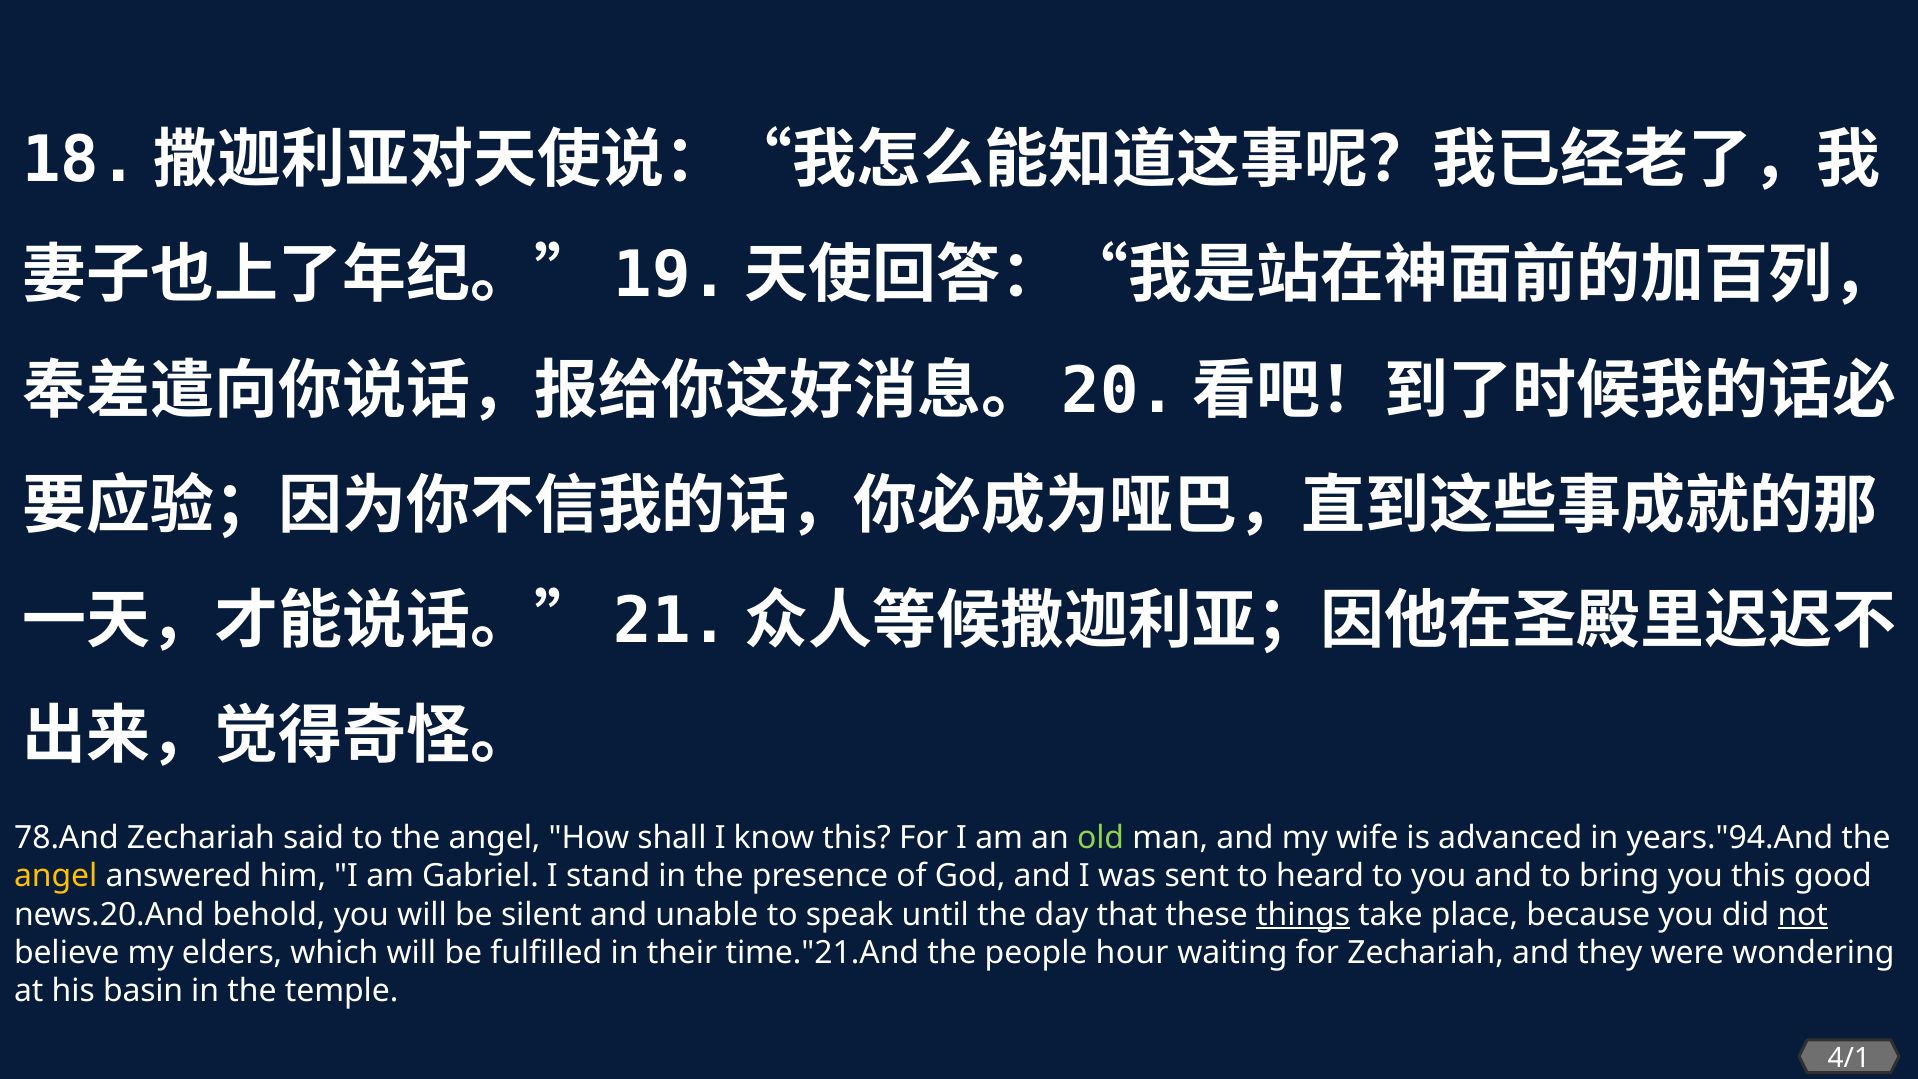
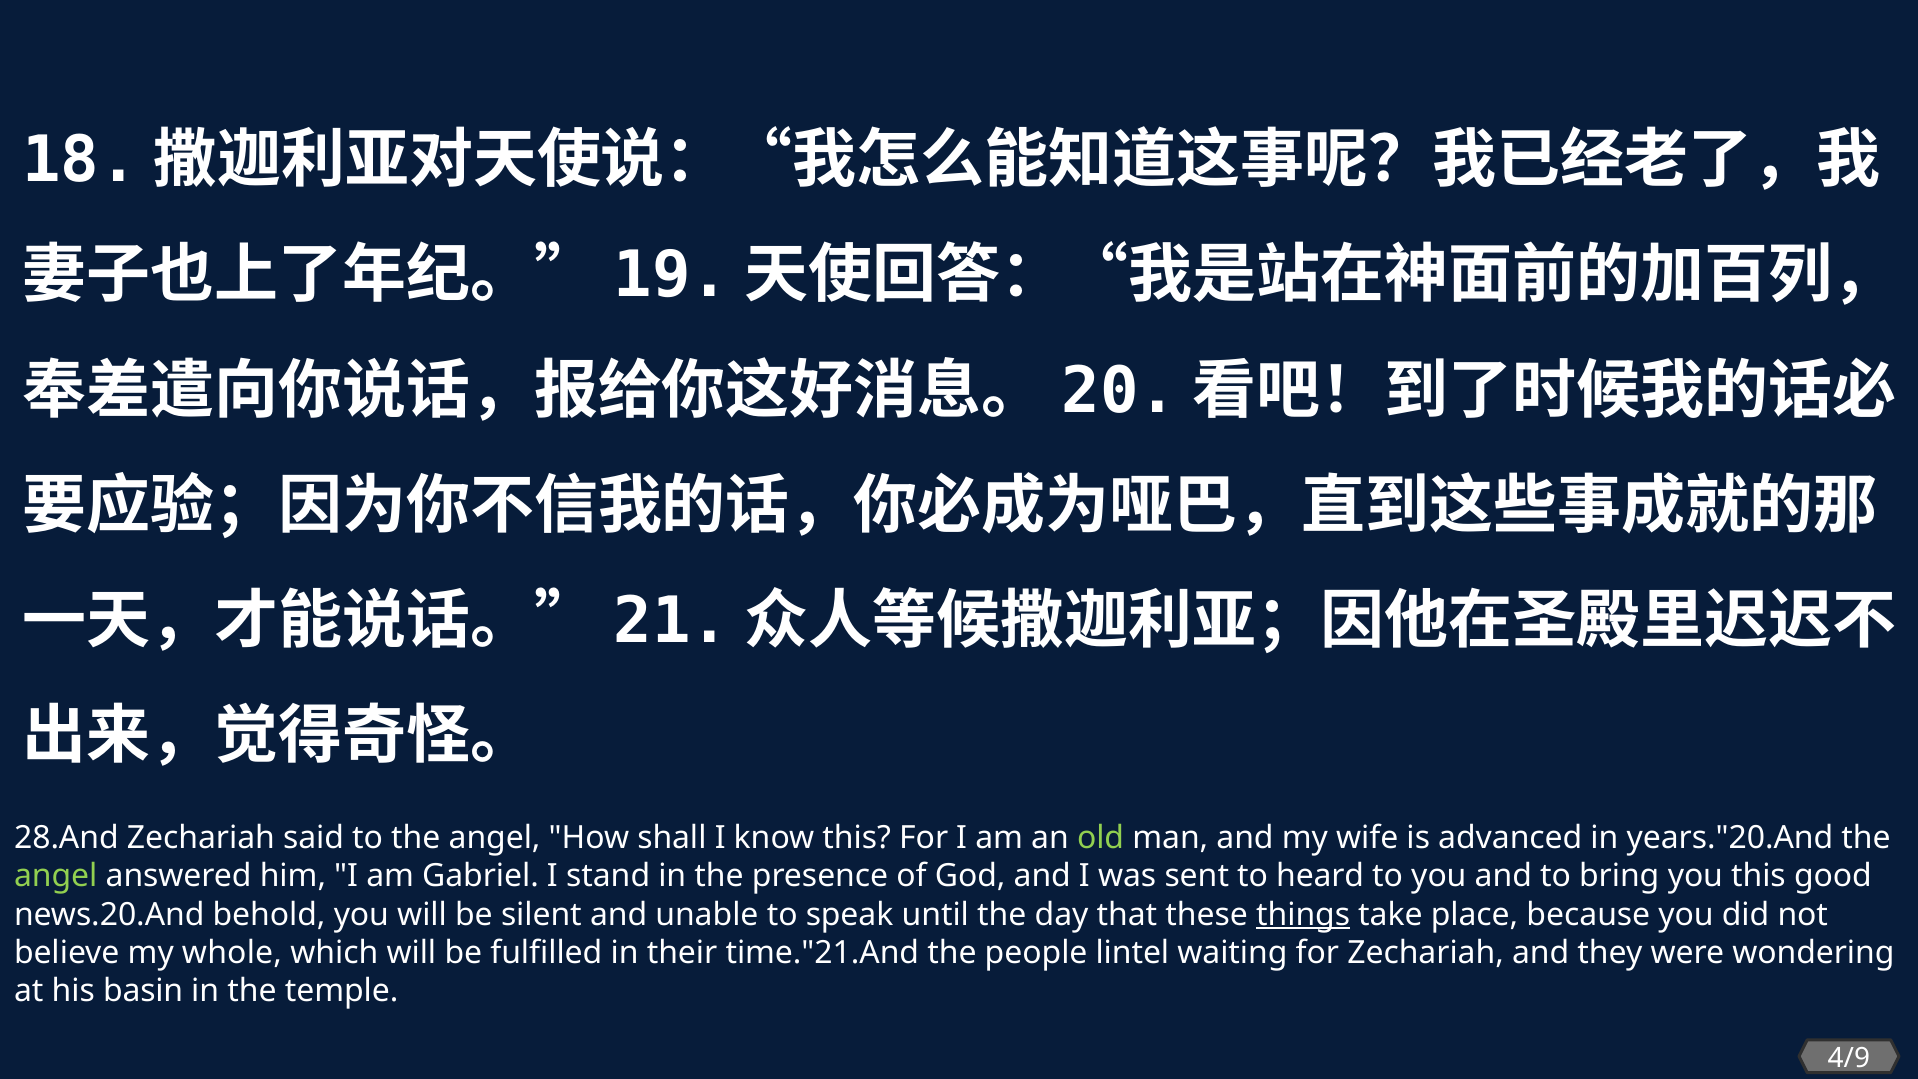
78.And: 78.And -> 28.And (66, 838)
years."94.And: years."94.And -> years."20.And (1730, 838)
angel colour: yellow -> light green (56, 876)
not underline: present -> none (1803, 914)
elders: elders -> whole (232, 953)
hour: hour -> lintel (1132, 953)
4/1: 4/1 -> 4/9 (1849, 1058)
